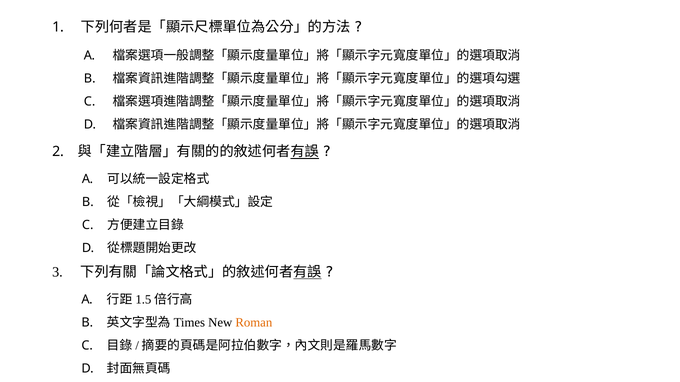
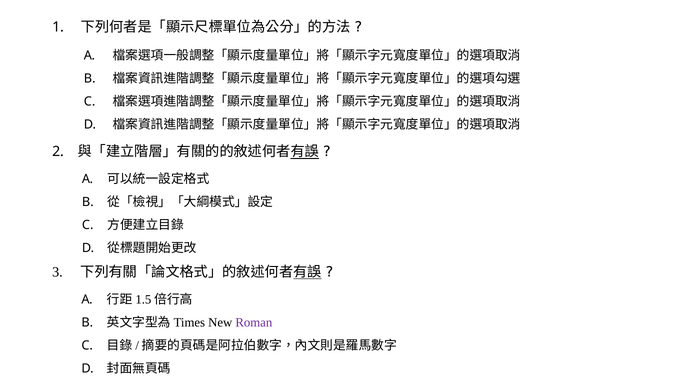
Roman colour: orange -> purple (254, 323)
